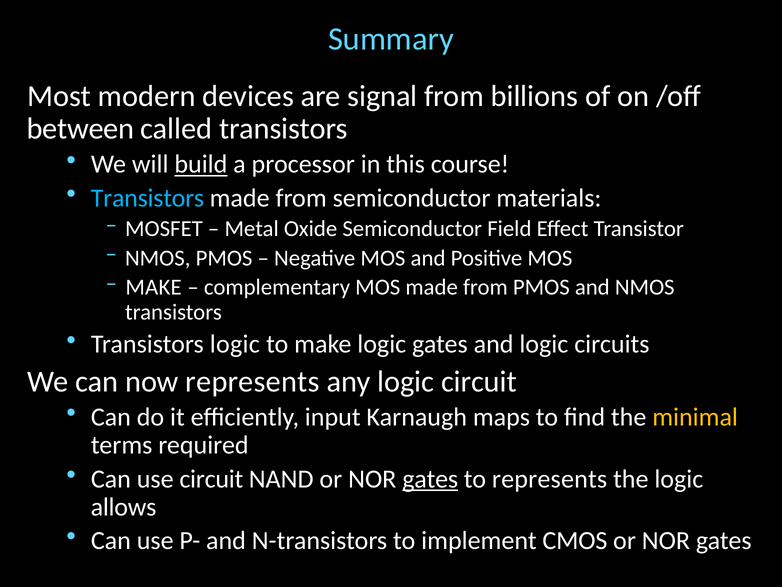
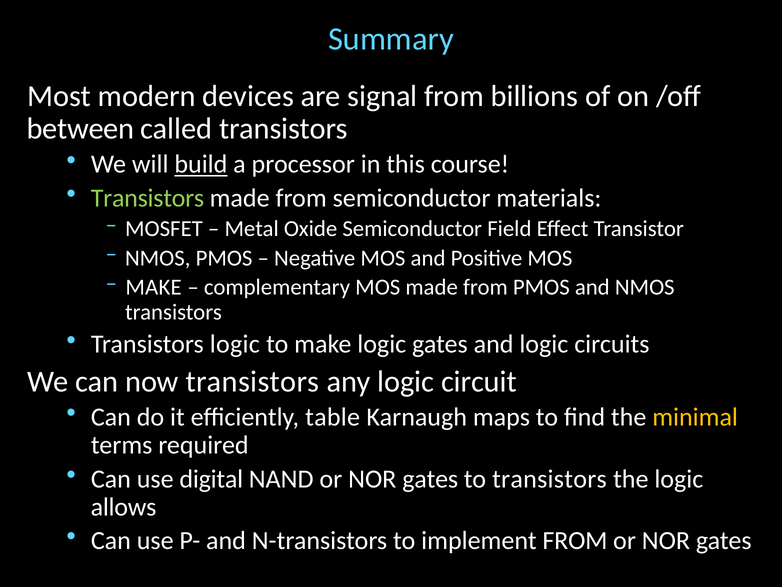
Transistors colour: light blue -> light green (147, 198)
now represents: represents -> transistors (252, 381)
input: input -> table (333, 417)
use circuit: circuit -> digital (211, 479)
gates underline: present -> none (430, 479)
to represents: represents -> transistors (549, 479)
implement CMOS: CMOS -> FROM (575, 540)
